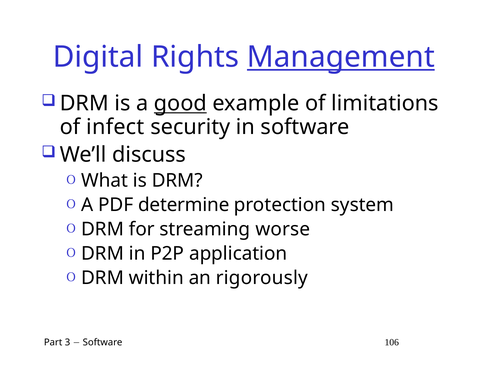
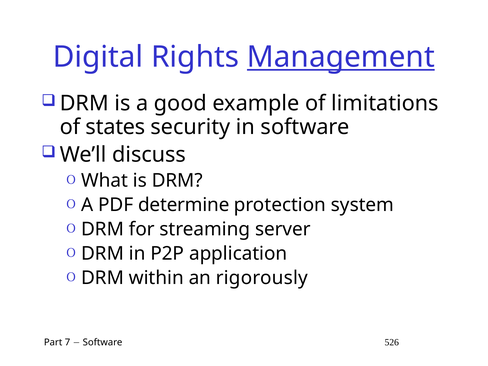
good underline: present -> none (180, 104)
infect: infect -> states (115, 127)
worse: worse -> server (283, 229)
3: 3 -> 7 (68, 342)
106: 106 -> 526 (392, 342)
